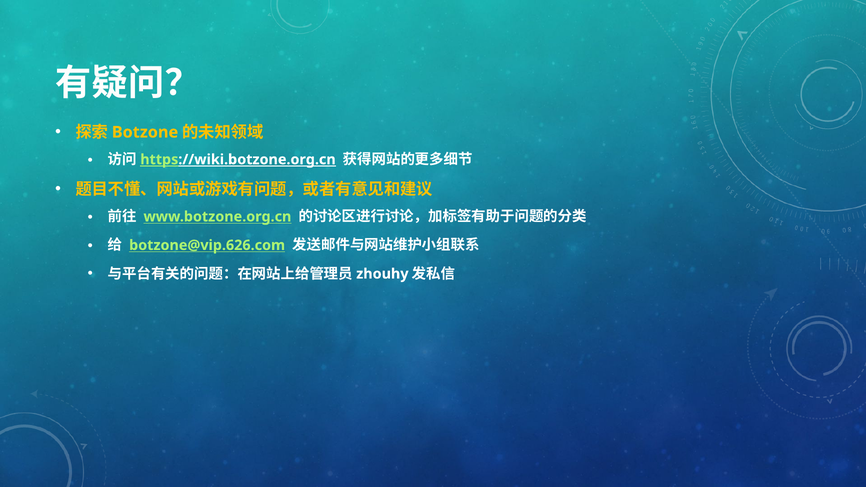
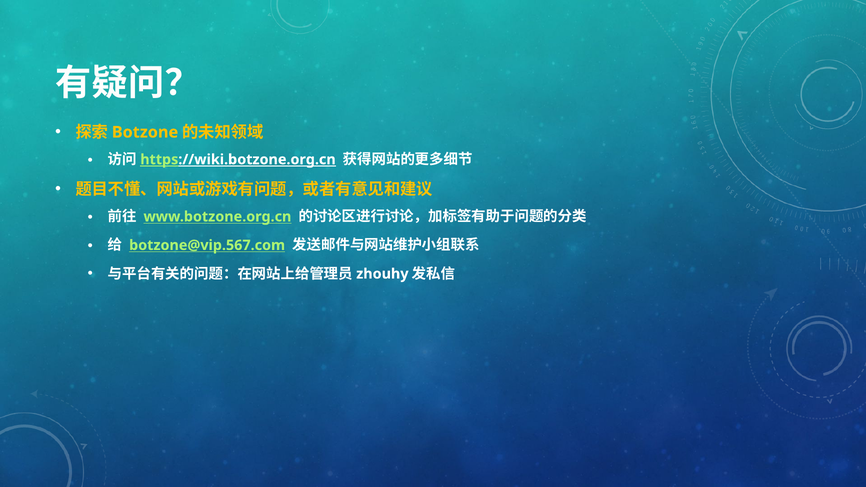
botzone@vip.626.com: botzone@vip.626.com -> botzone@vip.567.com (207, 245)
